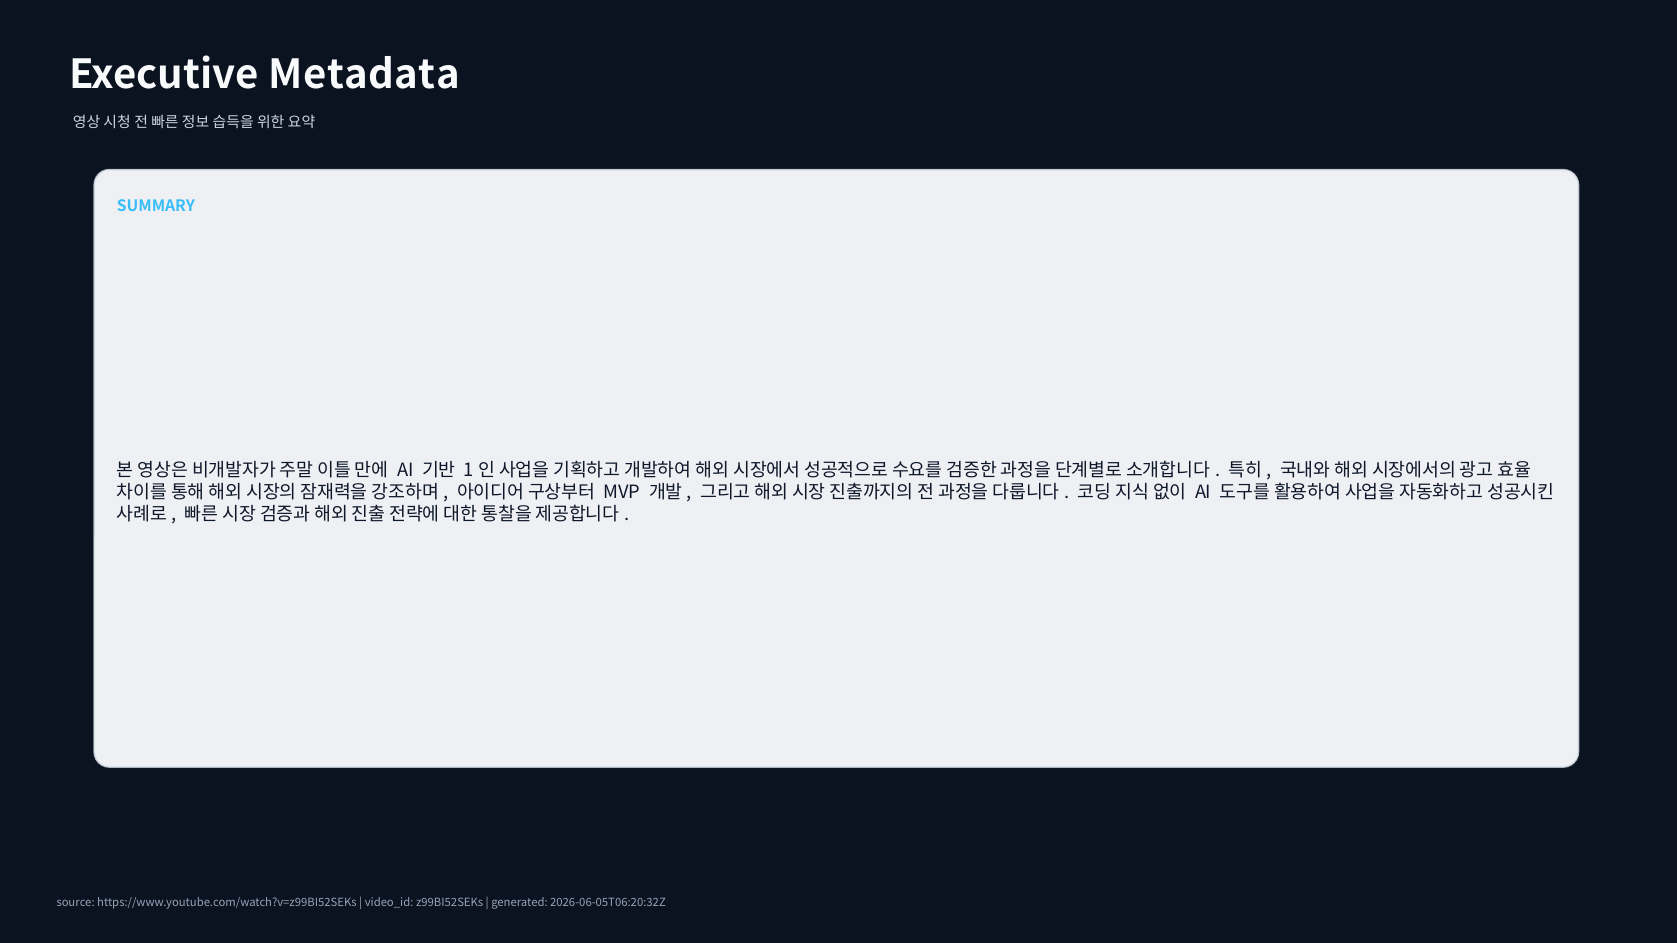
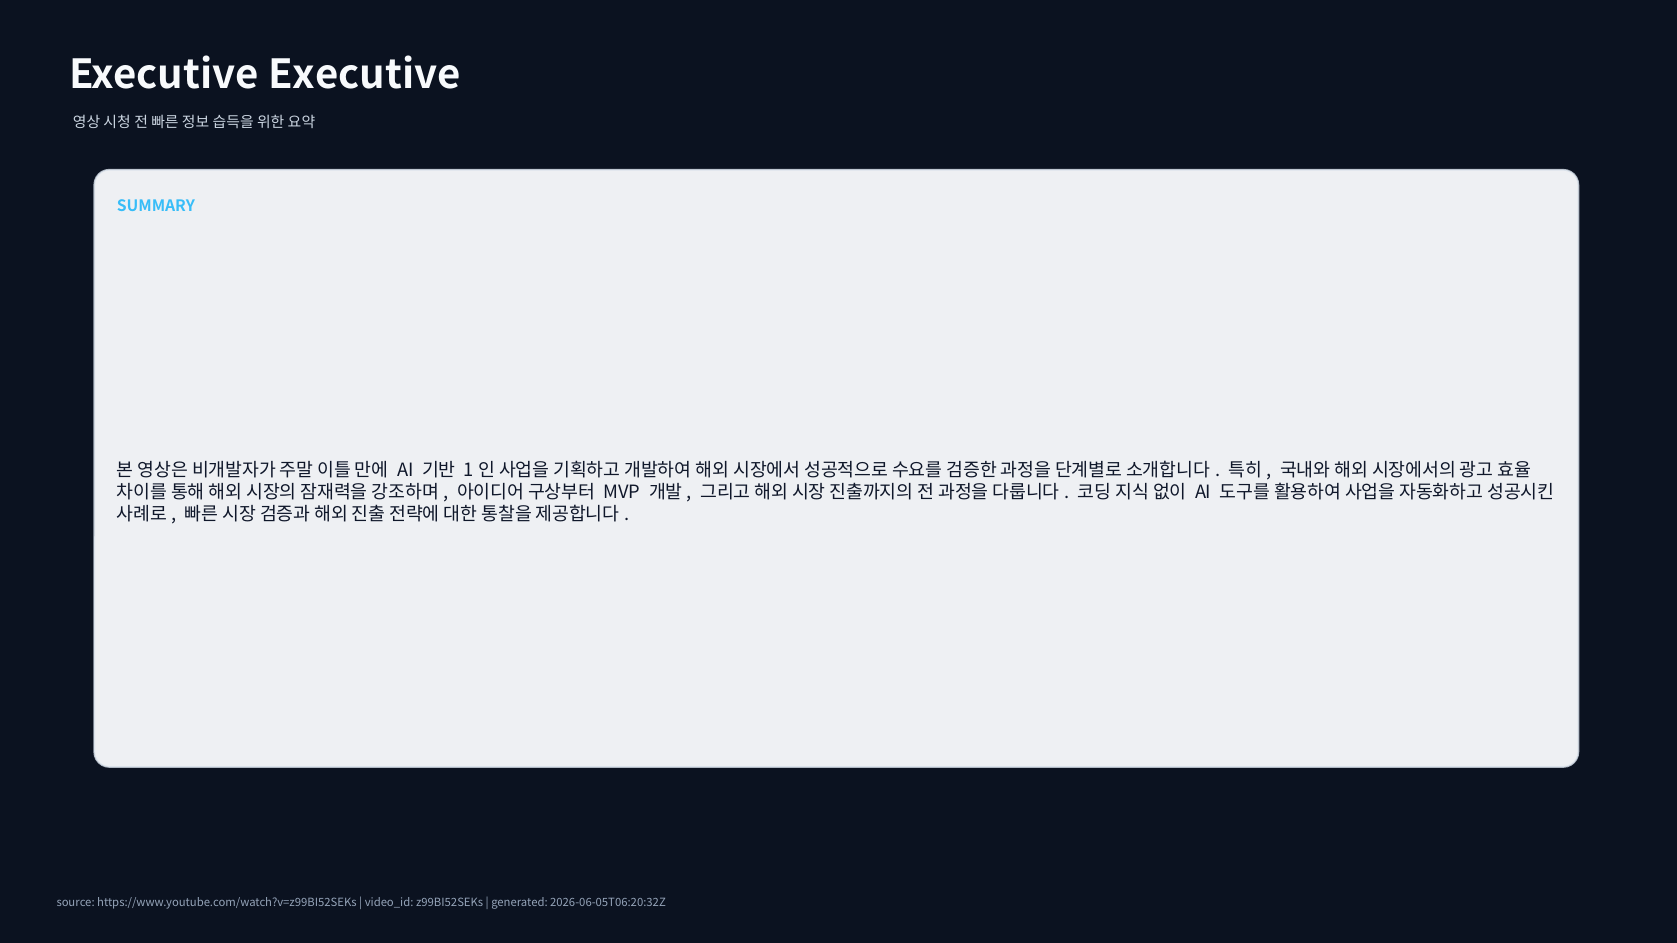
Executive Metadata: Metadata -> Executive (364, 75)
